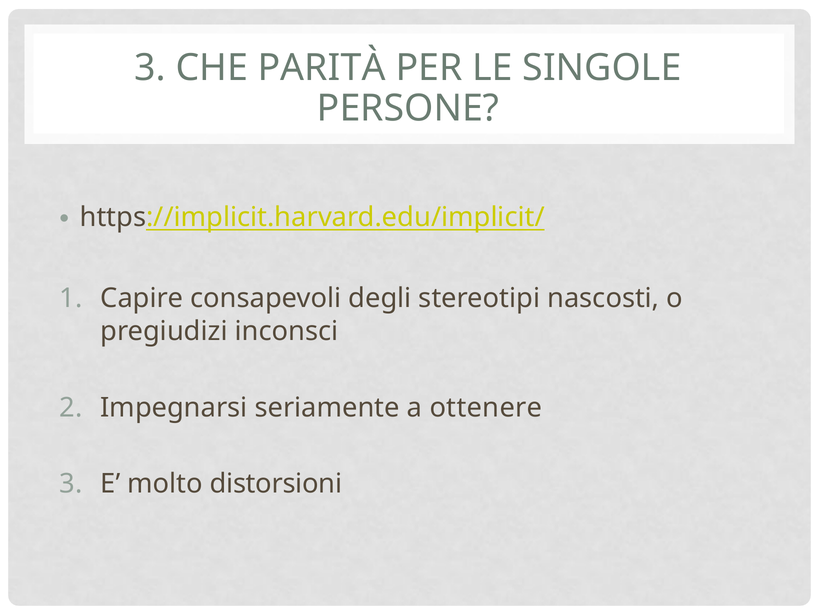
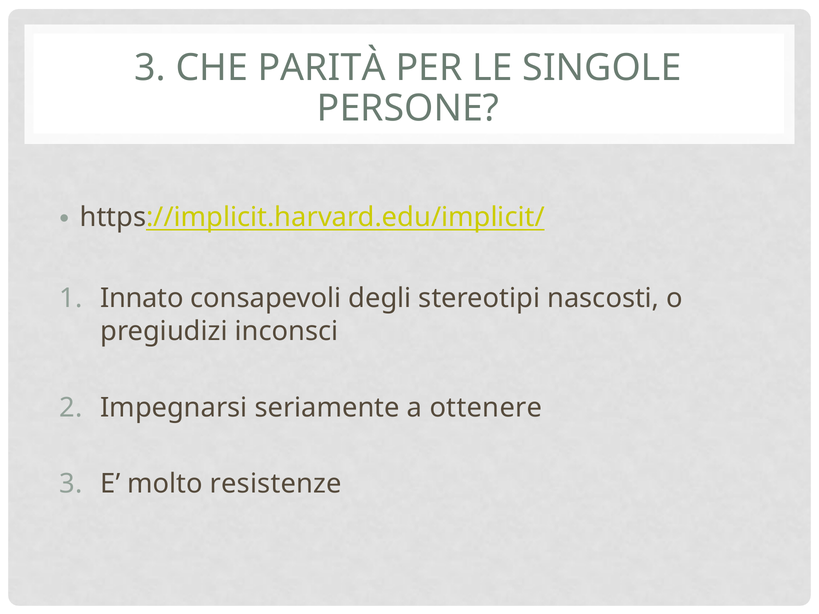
Capire: Capire -> Innato (142, 298)
distorsioni: distorsioni -> resistenze (276, 484)
